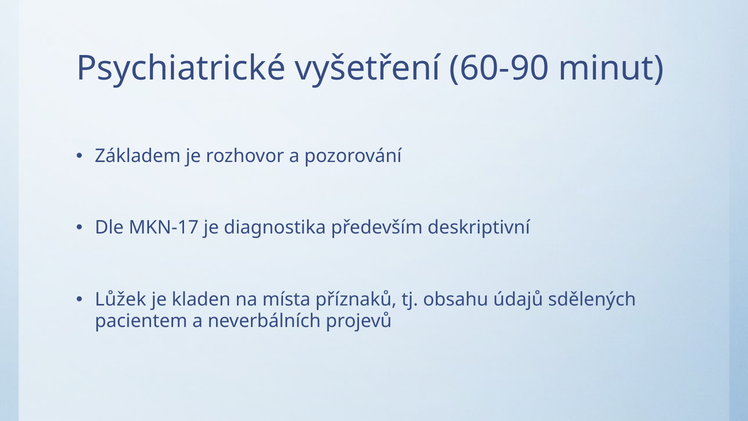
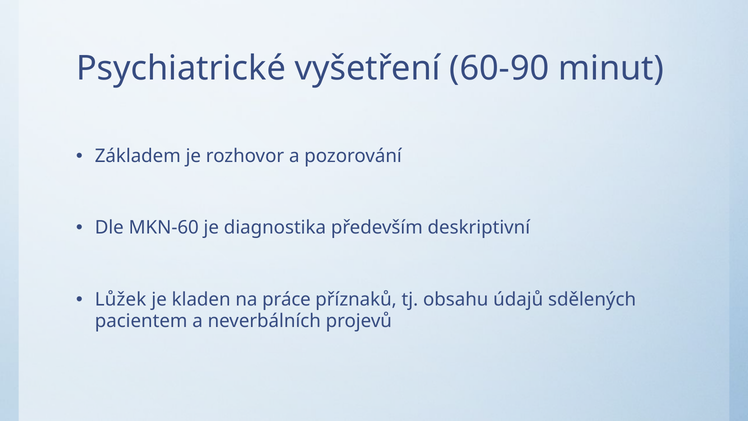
MKN-17: MKN-17 -> MKN-60 (164, 228)
místa: místa -> práce (287, 299)
